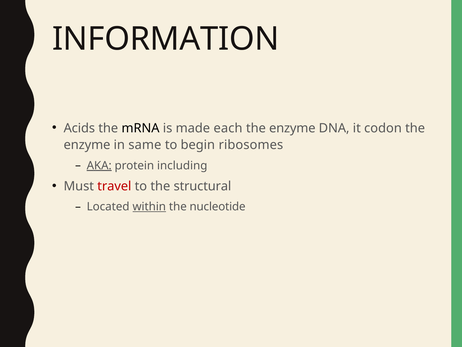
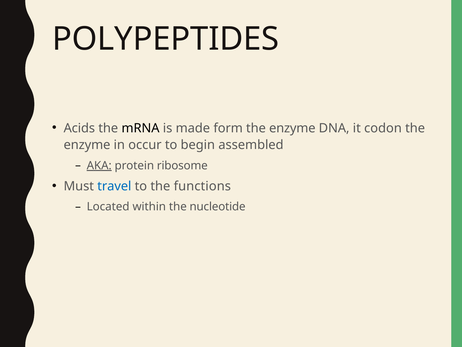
INFORMATION: INFORMATION -> POLYPEPTIDES (166, 39)
each: each -> form (228, 128)
same: same -> occur (145, 145)
ribosomes: ribosomes -> assembled (251, 145)
including: including -> ribosome (182, 165)
travel colour: red -> blue (114, 186)
structural: structural -> functions (202, 186)
within underline: present -> none (149, 206)
